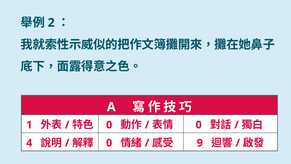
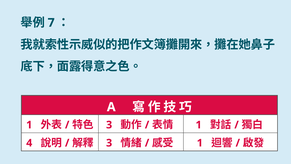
2: 2 -> 7 (51, 23)
0: 0 -> 3 (109, 125)
0: 0 -> 1 (199, 125)
0: 0 -> 3 (109, 143)
9: 9 -> 1 (200, 143)
